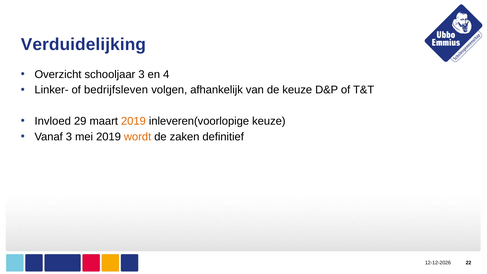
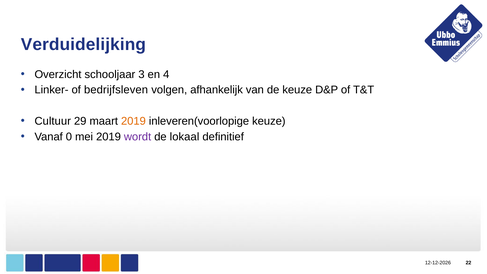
Invloed: Invloed -> Cultuur (53, 121)
Vanaf 3: 3 -> 0 (69, 137)
wordt colour: orange -> purple (138, 137)
zaken: zaken -> lokaal (185, 137)
